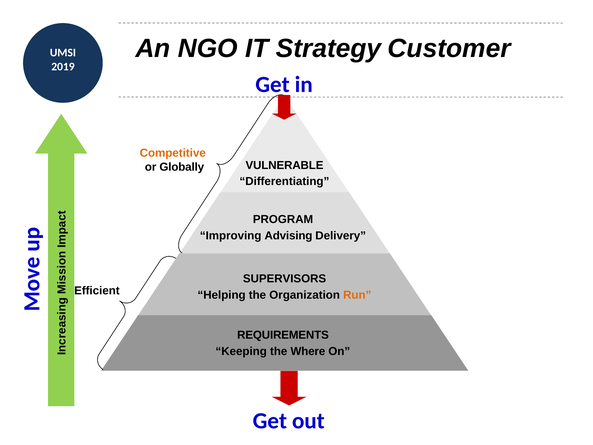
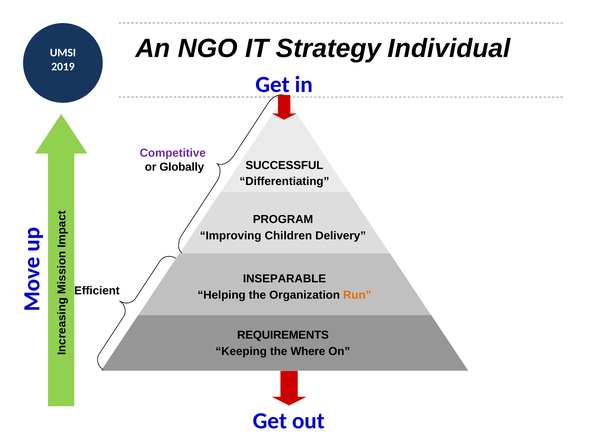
Customer: Customer -> Individual (449, 49)
Competitive colour: orange -> purple (173, 153)
VULNERABLE: VULNERABLE -> SUCCESSFUL (284, 165)
Advising: Advising -> Children (288, 236)
SUPERVISORS: SUPERVISORS -> INSEPARABLE (285, 279)
